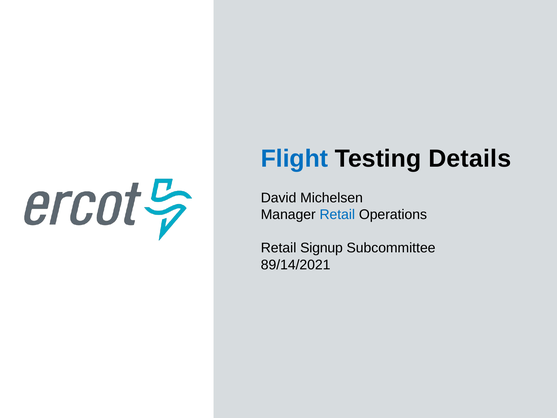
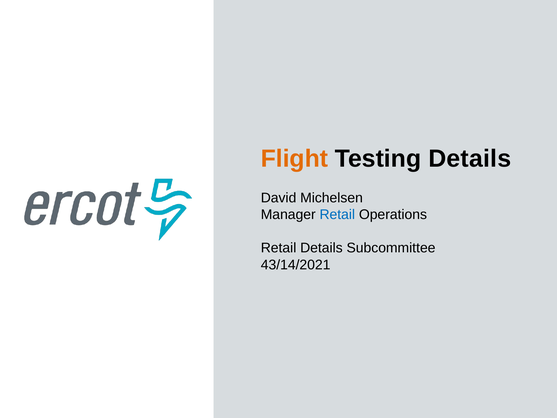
Flight colour: blue -> orange (294, 159)
Retail Signup: Signup -> Details (321, 248)
89/14/2021: 89/14/2021 -> 43/14/2021 (296, 265)
